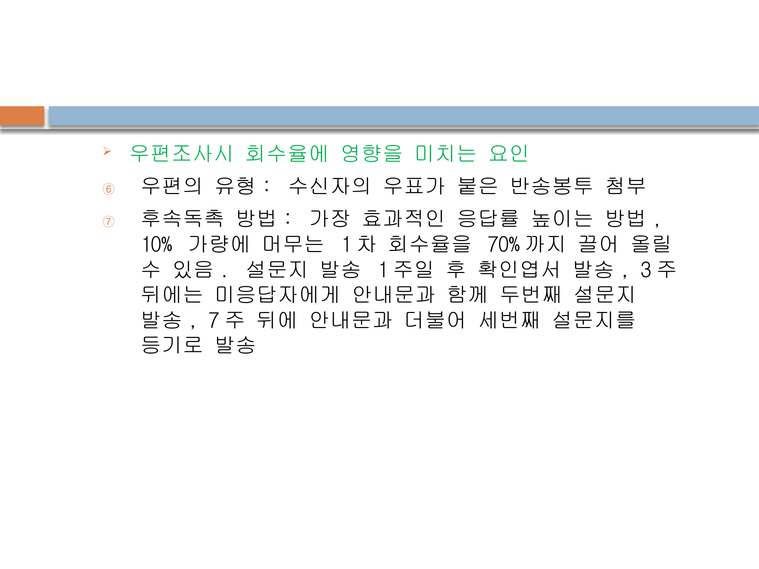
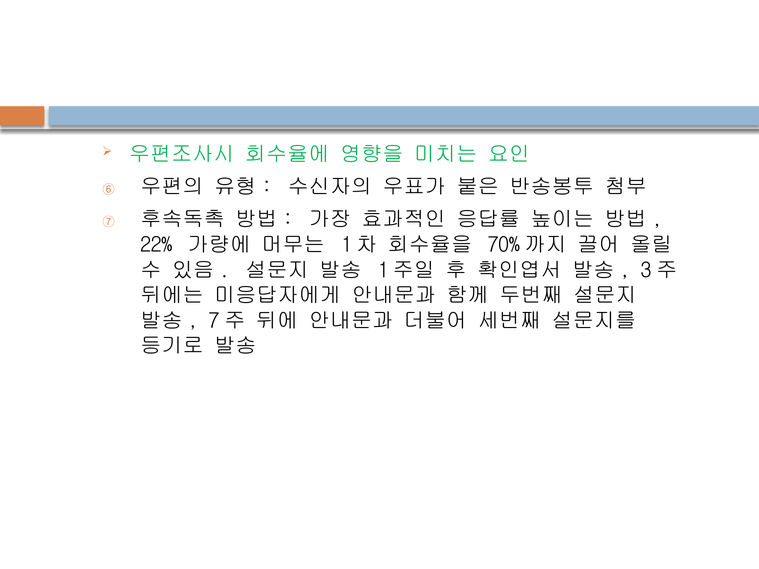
10%: 10% -> 22% (156, 245)
